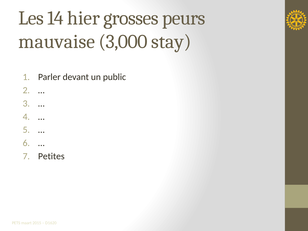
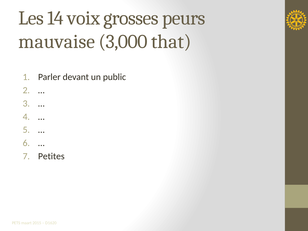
hier: hier -> voix (84, 18)
stay: stay -> that (171, 42)
